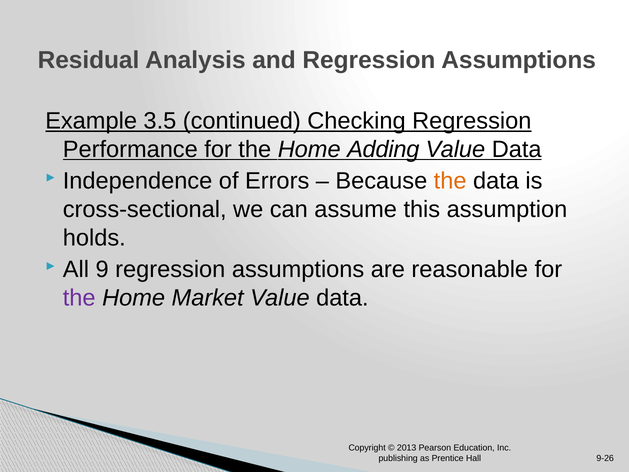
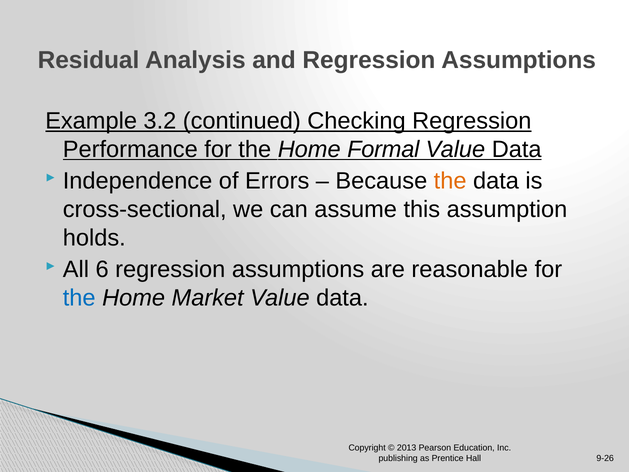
3.5: 3.5 -> 3.2 (160, 121)
Adding: Adding -> Formal (383, 149)
9: 9 -> 6 (102, 269)
the colour: purple -> blue (79, 298)
